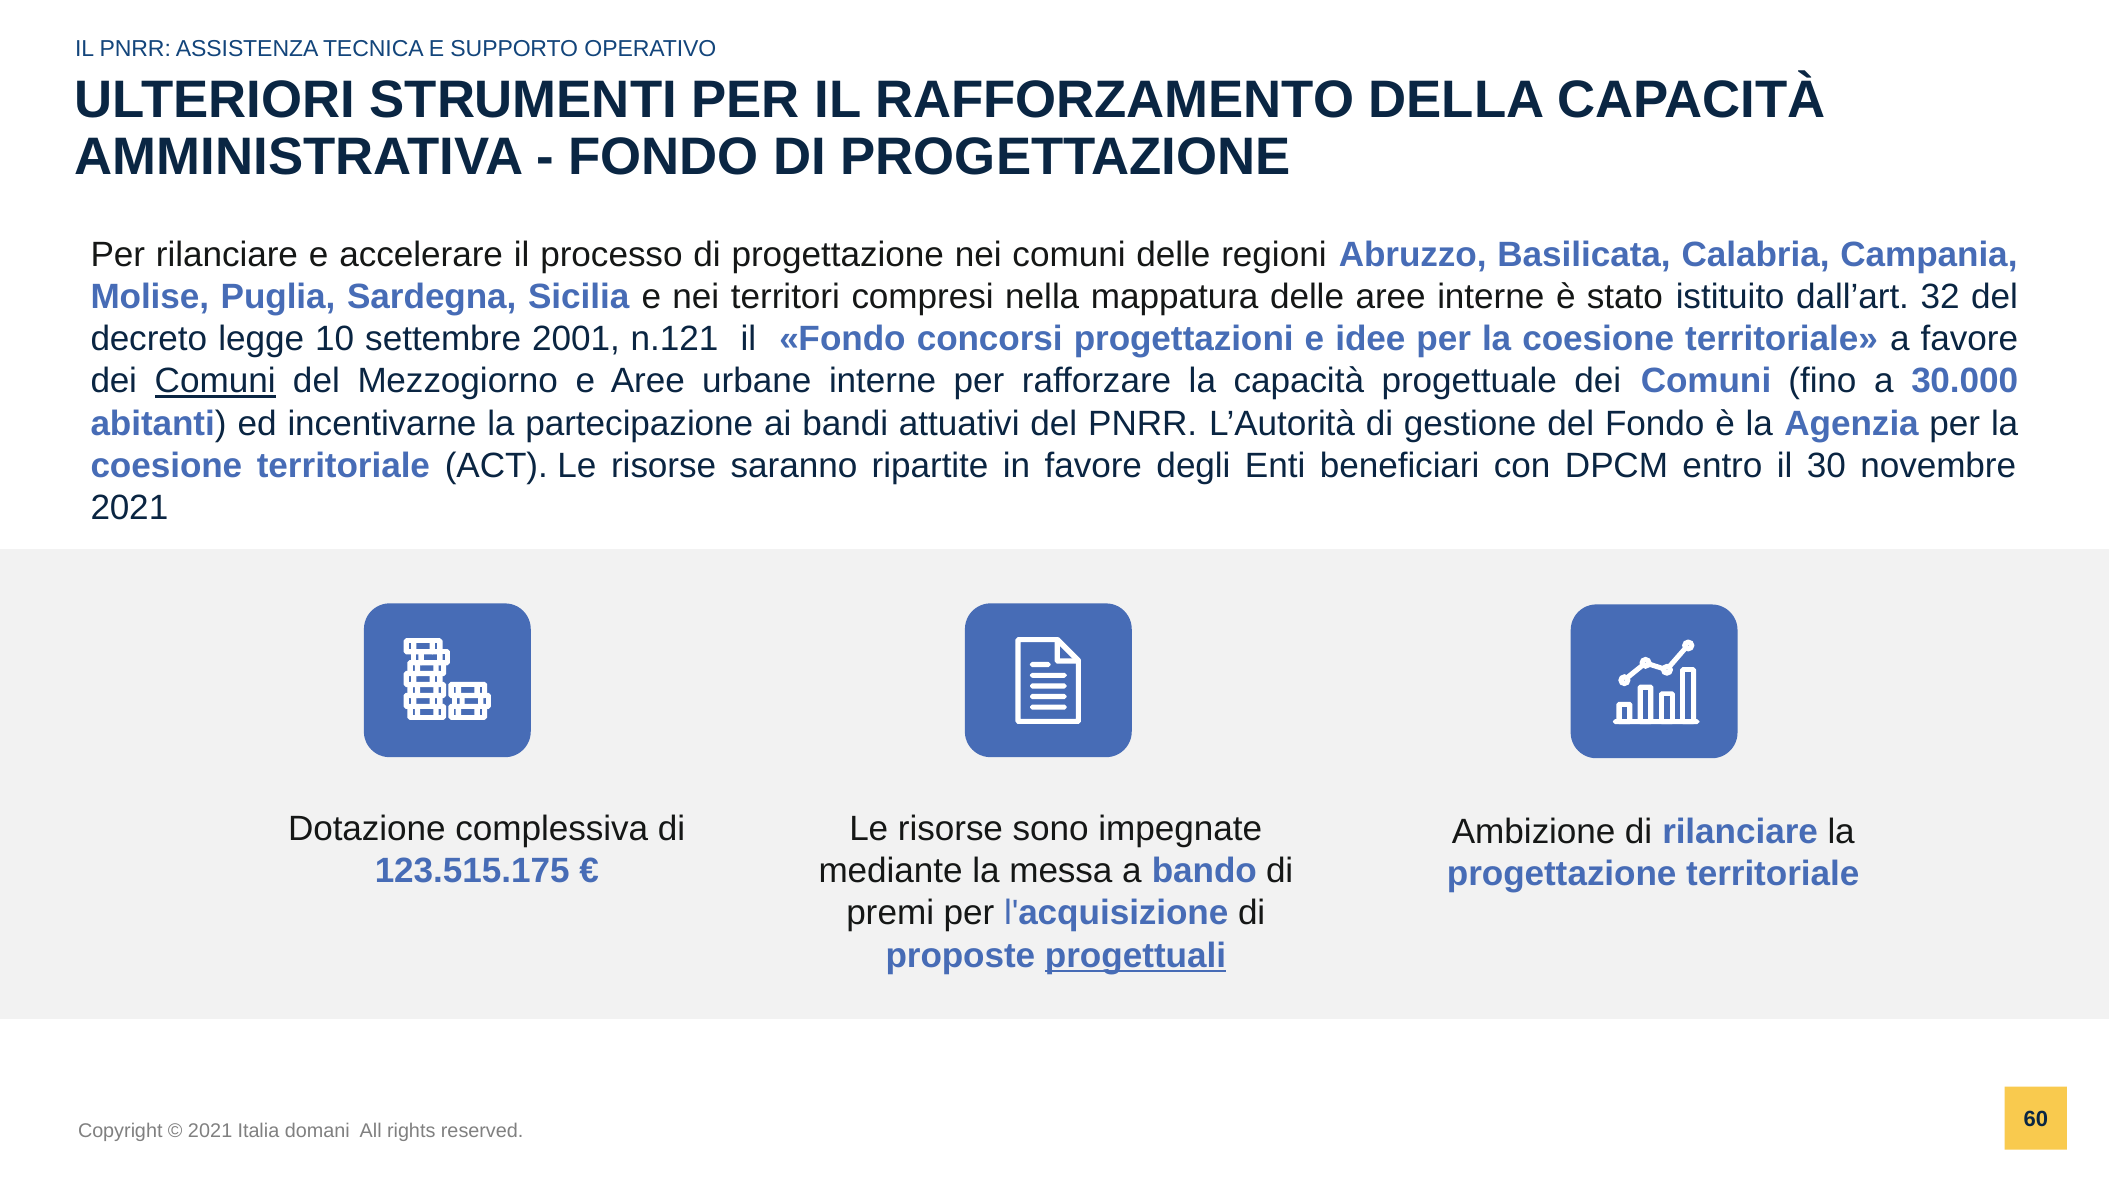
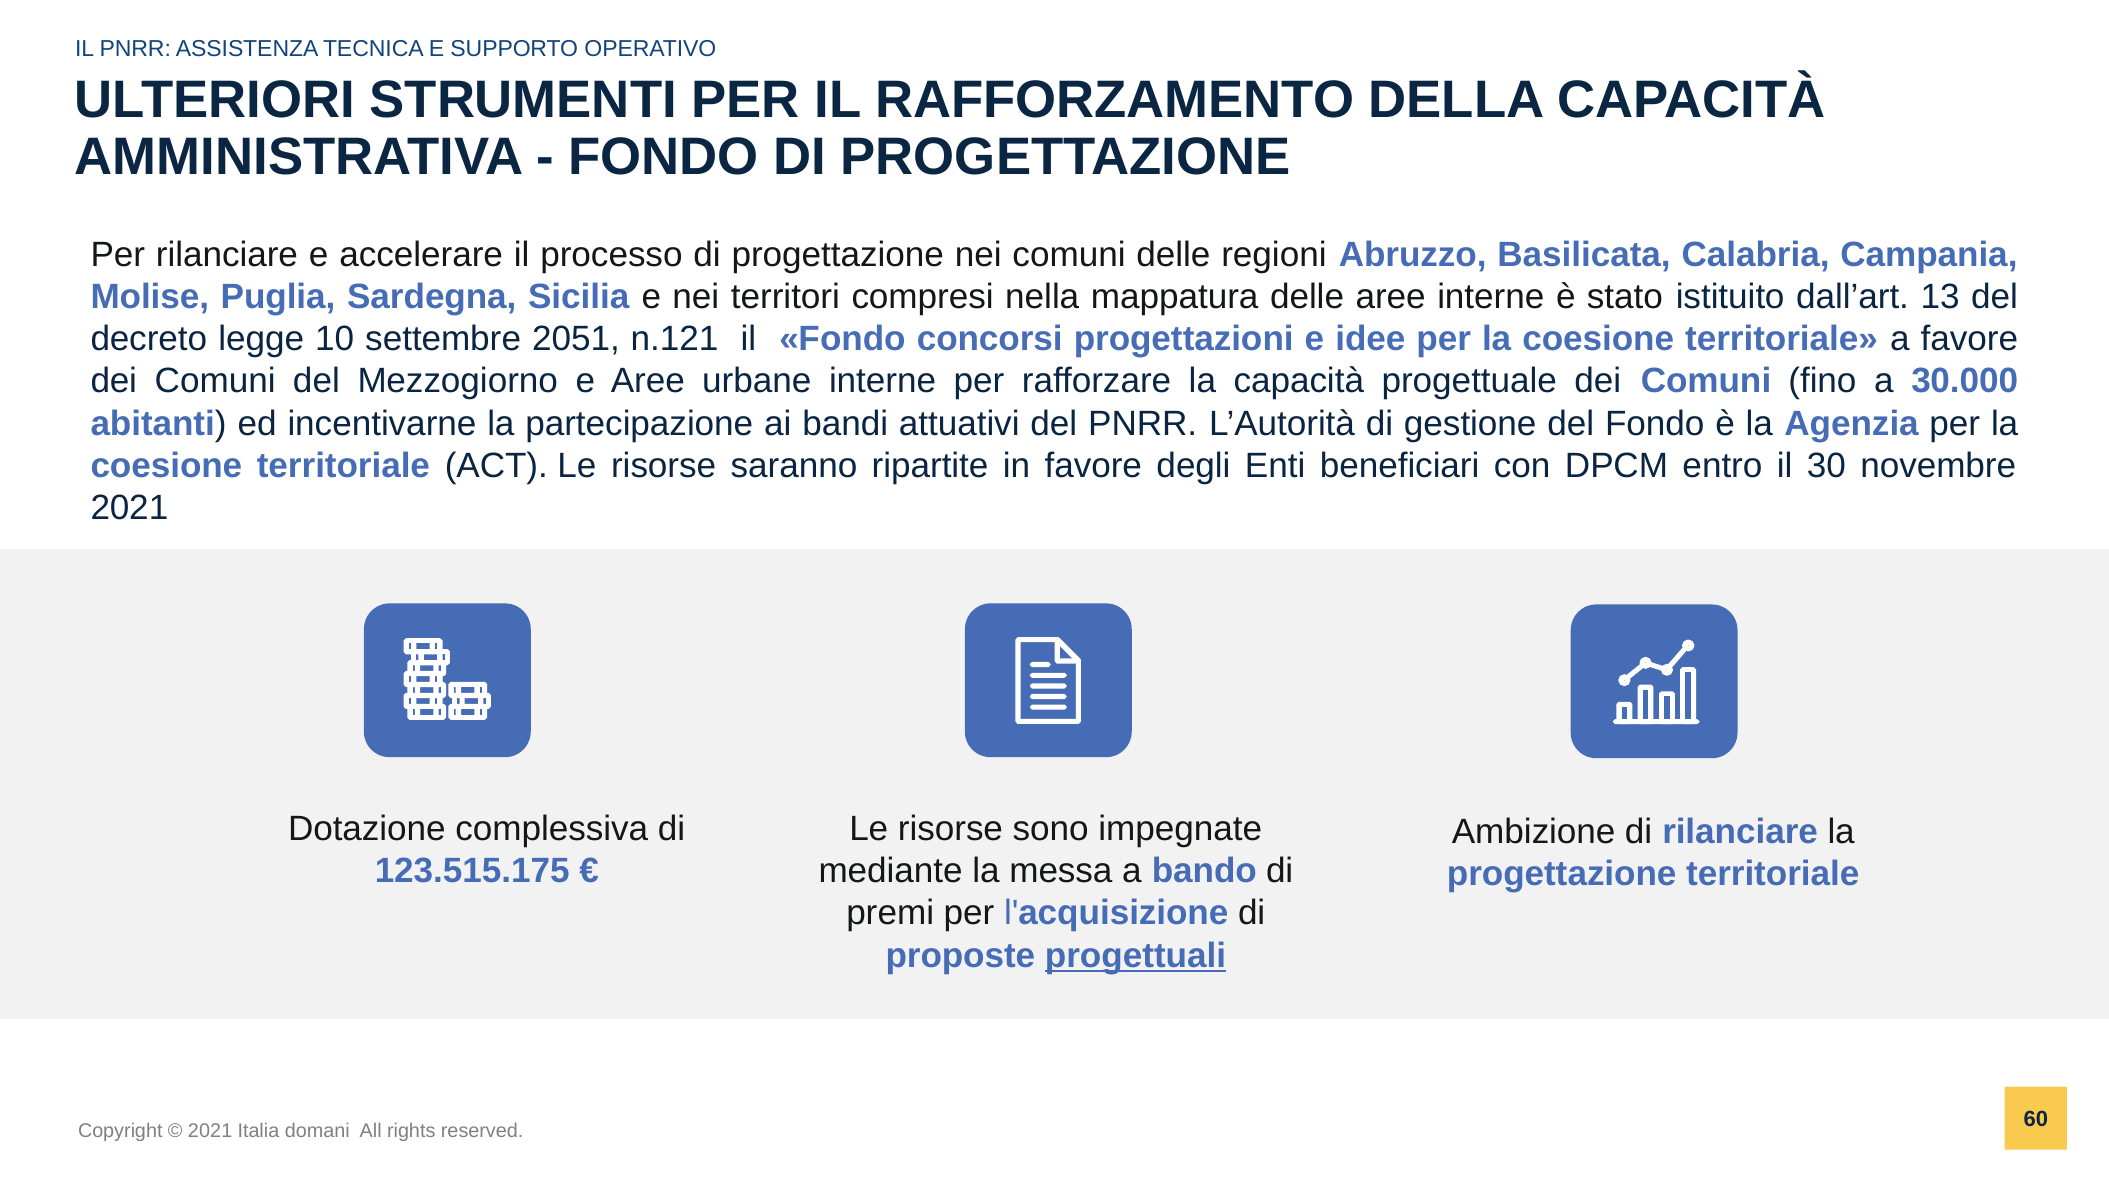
32: 32 -> 13 (1940, 297)
2001: 2001 -> 2051 (576, 339)
Comuni underline: present -> none (215, 381)
